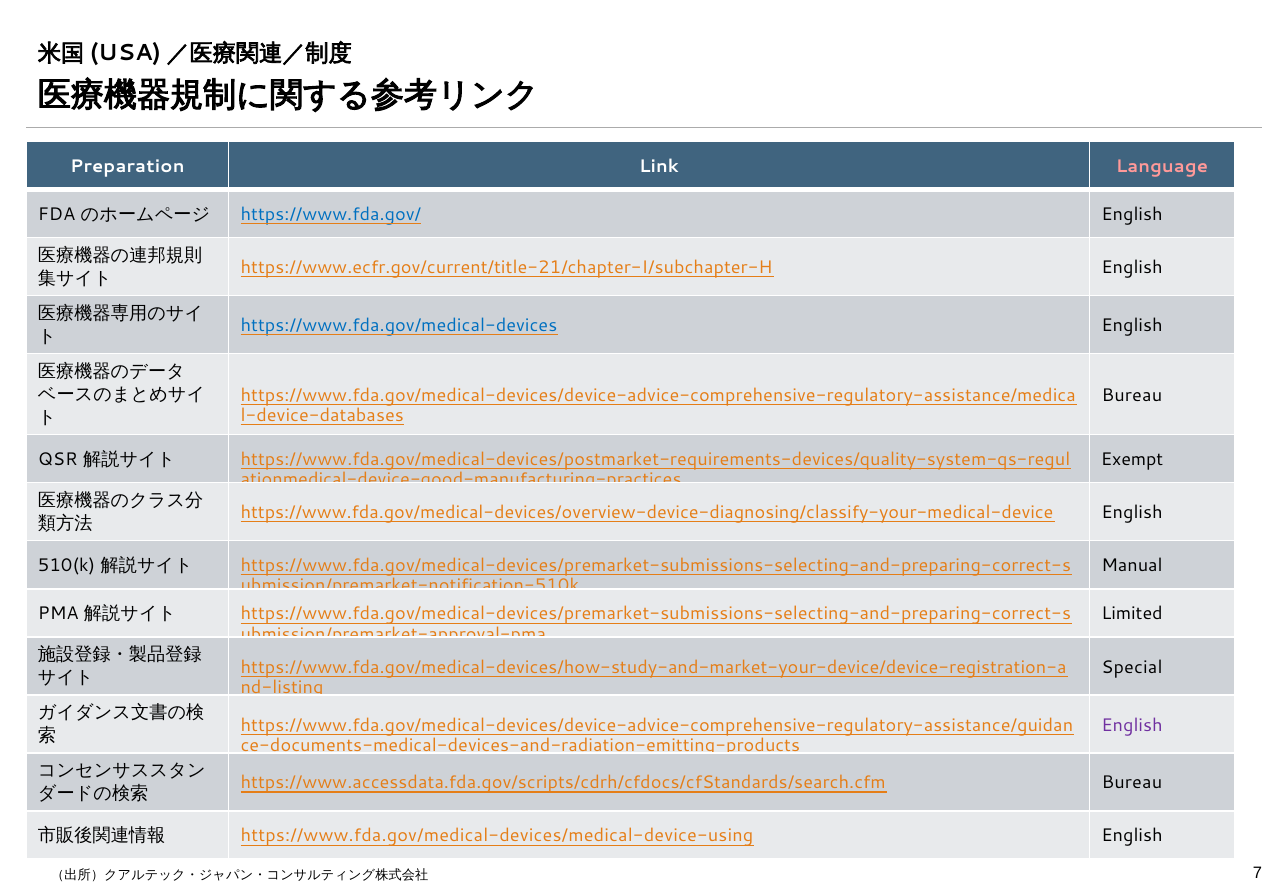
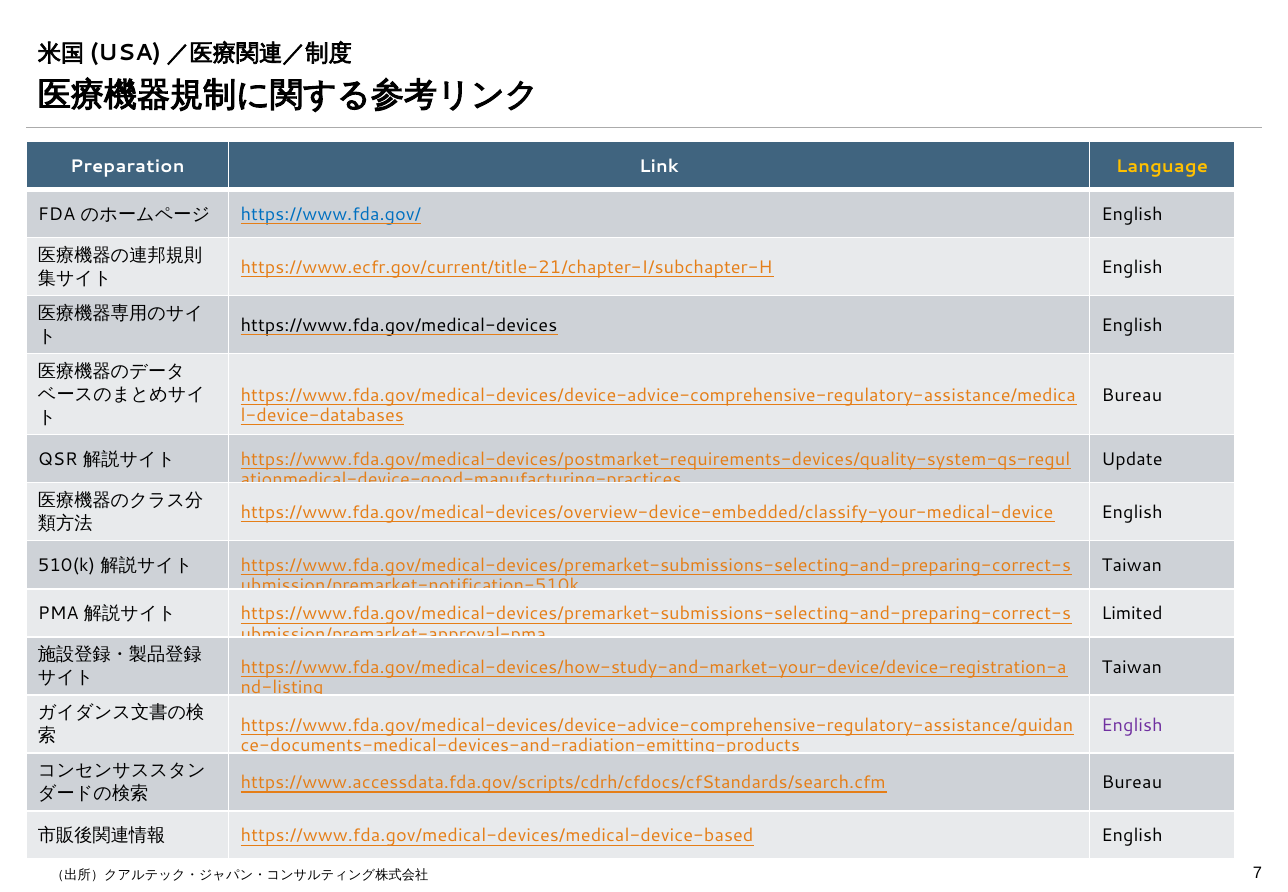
Language colour: pink -> yellow (1162, 166)
https://www.fda.gov/medical-devices colour: blue -> black (399, 326)
Exempt: Exempt -> Update (1132, 459)
https://www.fda.gov/medical-devices/overview-device-diagnosing/classify-your-medical-device: https://www.fda.gov/medical-devices/overview-device-diagnosing/classify-your-medical-device -> https://www.fda.gov/medical-devices/overview-device-embedded/classify-your-medical-device (647, 513)
Manual: Manual -> Taiwan (1132, 566)
Special: Special -> Taiwan (1132, 667)
https://www.fda.gov/medical-devices/medical-device-using: https://www.fda.gov/medical-devices/medical-device-using -> https://www.fda.gov/medical-devices/medical-device-based (497, 836)
